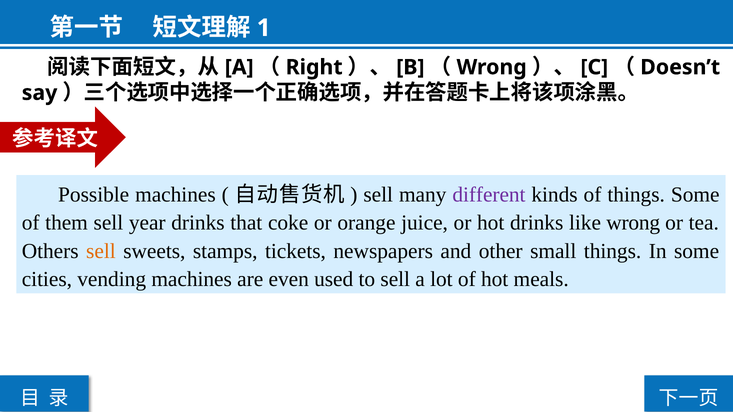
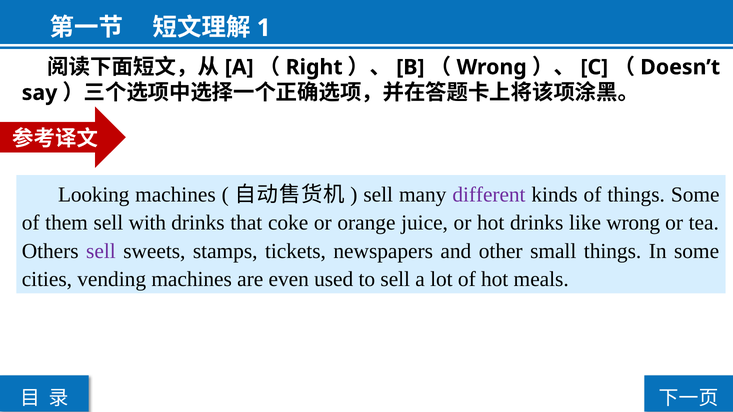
Possible: Possible -> Looking (94, 195)
year: year -> with (147, 223)
sell colour: orange -> purple (101, 251)
